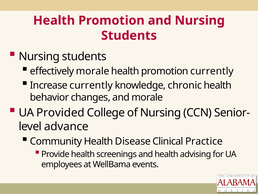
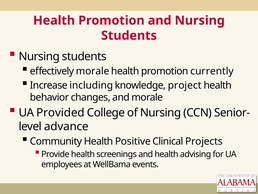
Increase currently: currently -> including (91, 85)
chronic: chronic -> project (185, 85)
Disease: Disease -> Positive (133, 141)
Practice: Practice -> Projects (204, 141)
